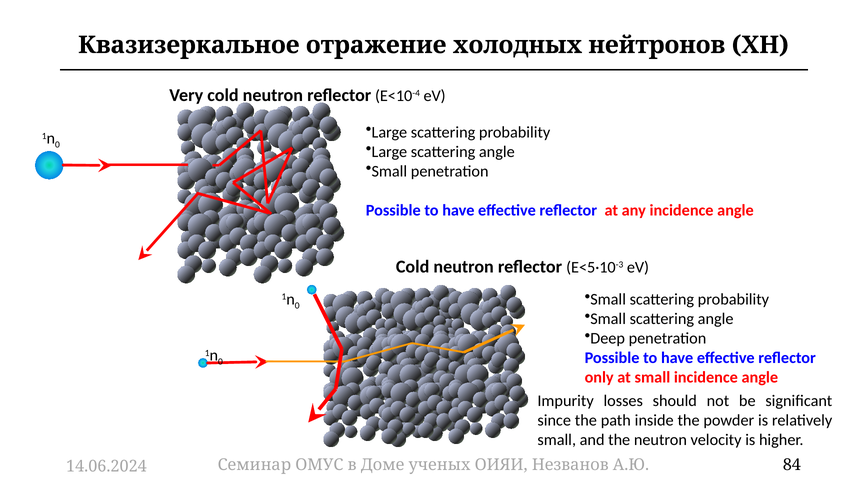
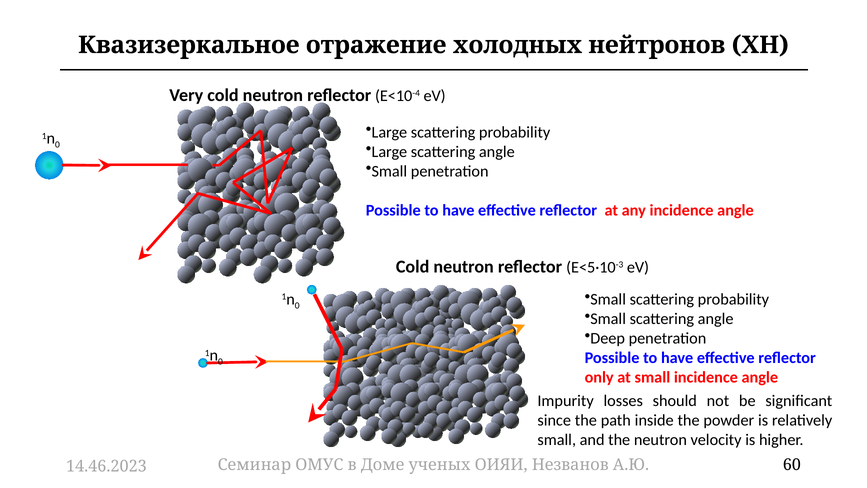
84: 84 -> 60 (792, 465)
14.06.2024: 14.06.2024 -> 14.46.2023 (106, 466)
